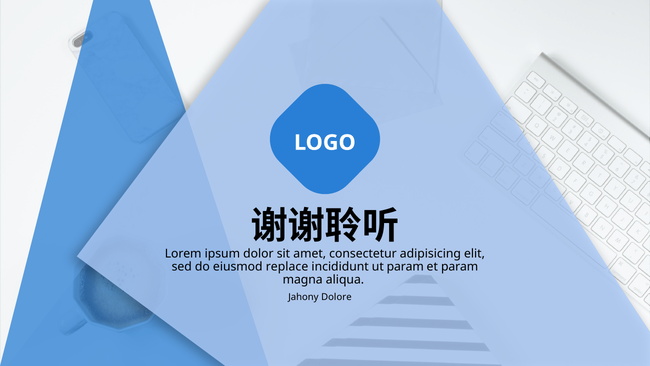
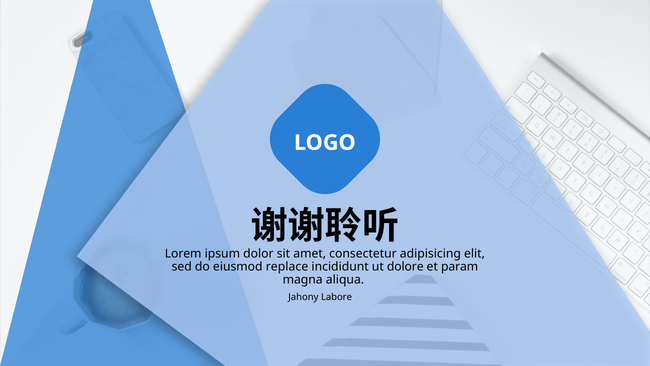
ut param: param -> dolore (405, 266)
Dolore: Dolore -> Labore (336, 297)
